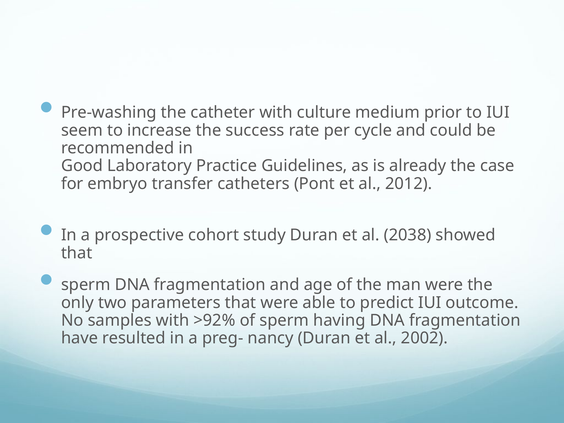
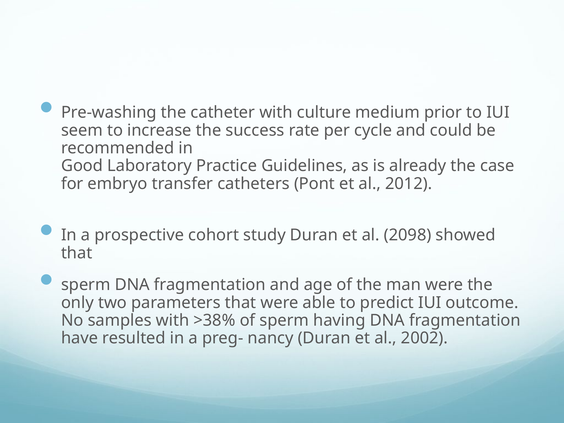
2038: 2038 -> 2098 (408, 235)
>92%: >92% -> >38% (214, 320)
